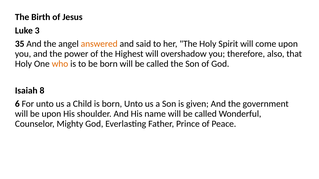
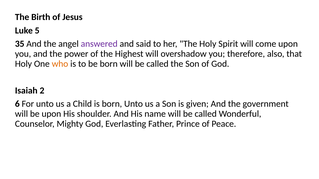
3: 3 -> 5 (37, 31)
answered colour: orange -> purple (99, 44)
8: 8 -> 2 (42, 91)
